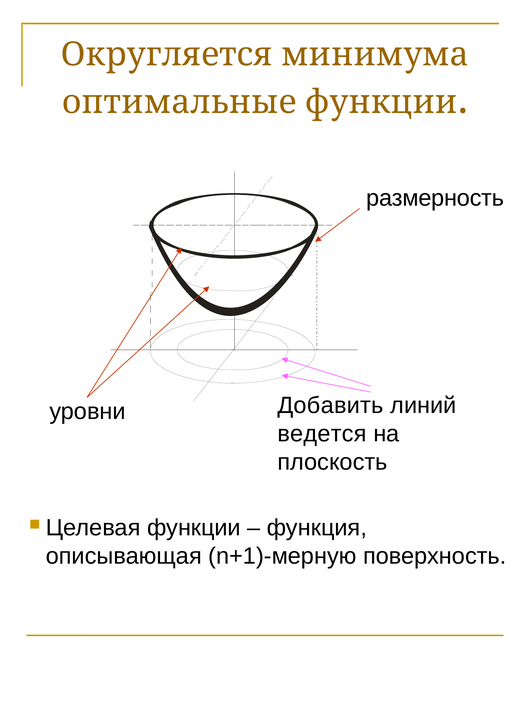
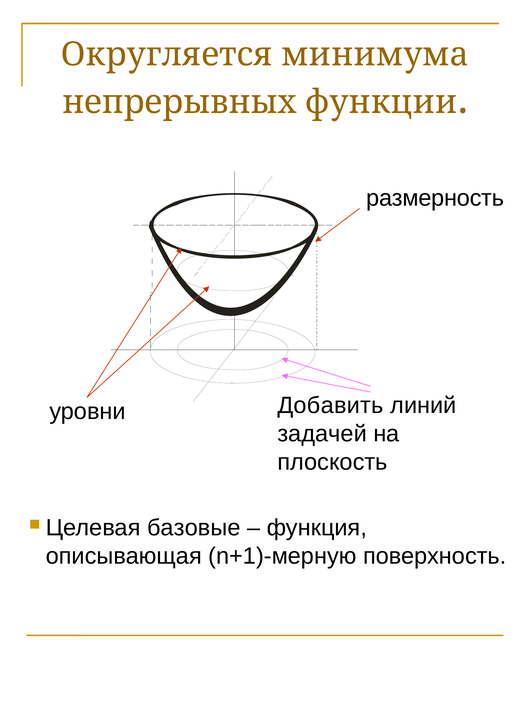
оптимальные: оптимальные -> непрерывных (179, 102)
ведется: ведется -> задачей (322, 434)
Целевая функции: функции -> базовые (194, 528)
